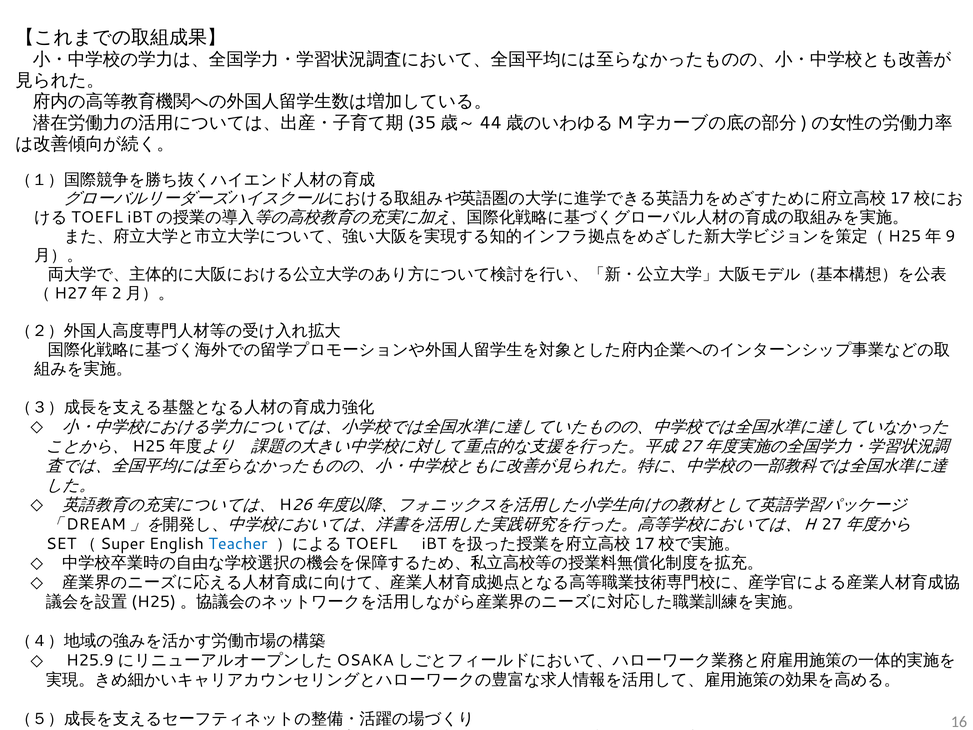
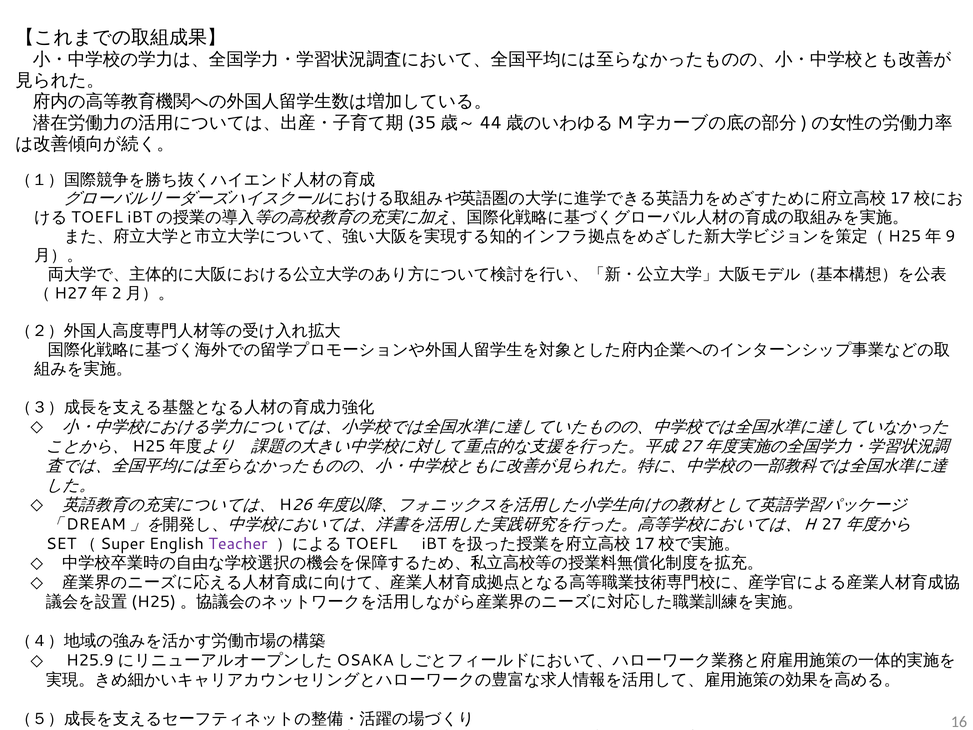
Teacher colour: blue -> purple (238, 543)
